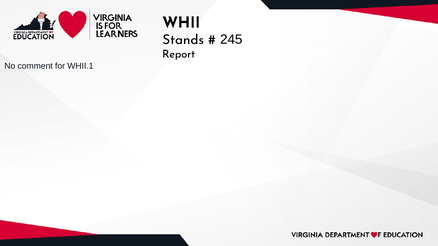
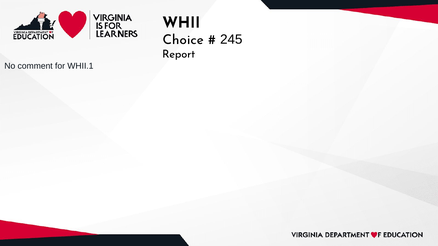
Stands: Stands -> Choice (183, 40)
